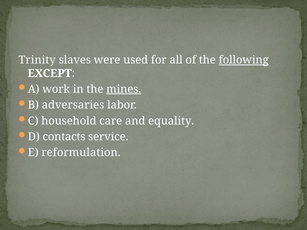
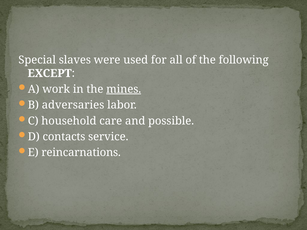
Trinity: Trinity -> Special (37, 60)
following underline: present -> none (244, 60)
equality: equality -> possible (171, 121)
reformulation: reformulation -> reincarnations (81, 153)
